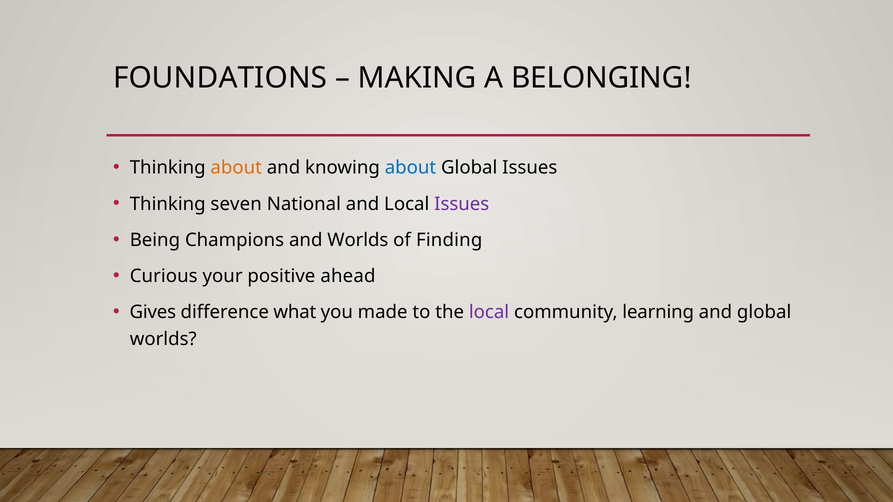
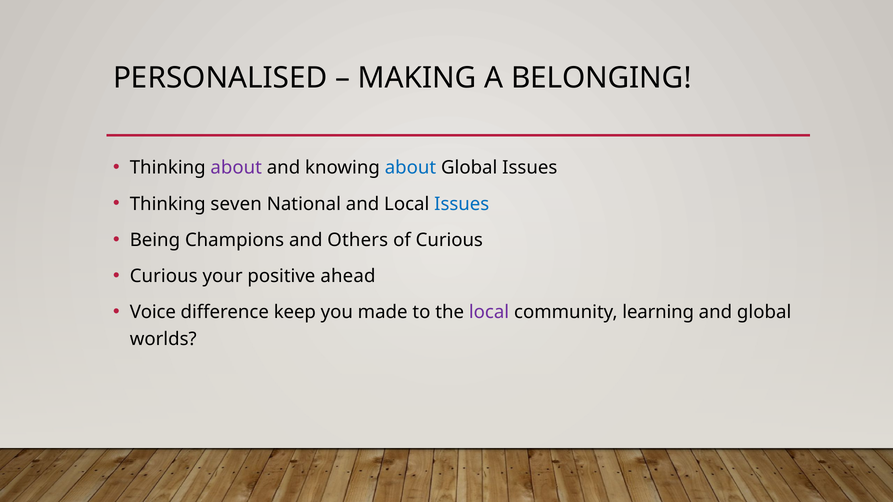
FOUNDATIONS: FOUNDATIONS -> PERSONALISED (220, 78)
about colour: orange -> purple (236, 168)
Issues colour: purple -> blue (462, 204)
and Worlds: Worlds -> Others (358, 240)
of Finding: Finding -> Curious (449, 240)
Gives: Gives -> Voice (153, 312)
what: what -> keep (295, 312)
